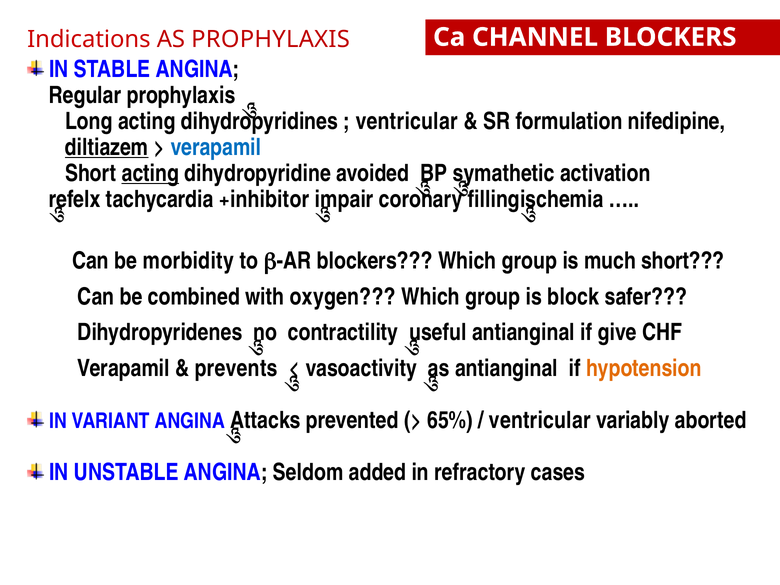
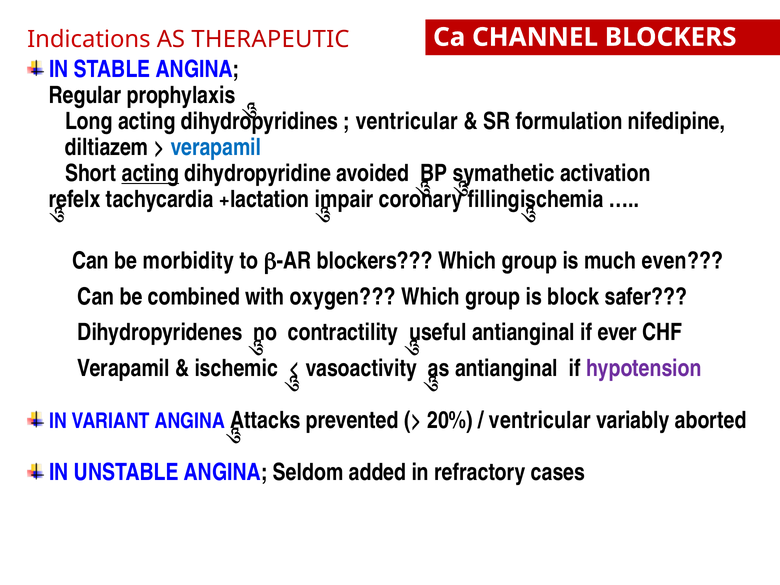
AS PROPHYLAXIS: PROPHYLAXIS -> THERAPEUTIC (271, 39)
diltiazem underline: present -> none (107, 147)
+inhibitor: +inhibitor -> +lactation (264, 199)
much short: short -> even (683, 261)
give: give -> ever (617, 333)
prevents: prevents -> ischemic (236, 368)
hypotension colour: orange -> purple (644, 368)
65%: 65% -> 20% (450, 420)
